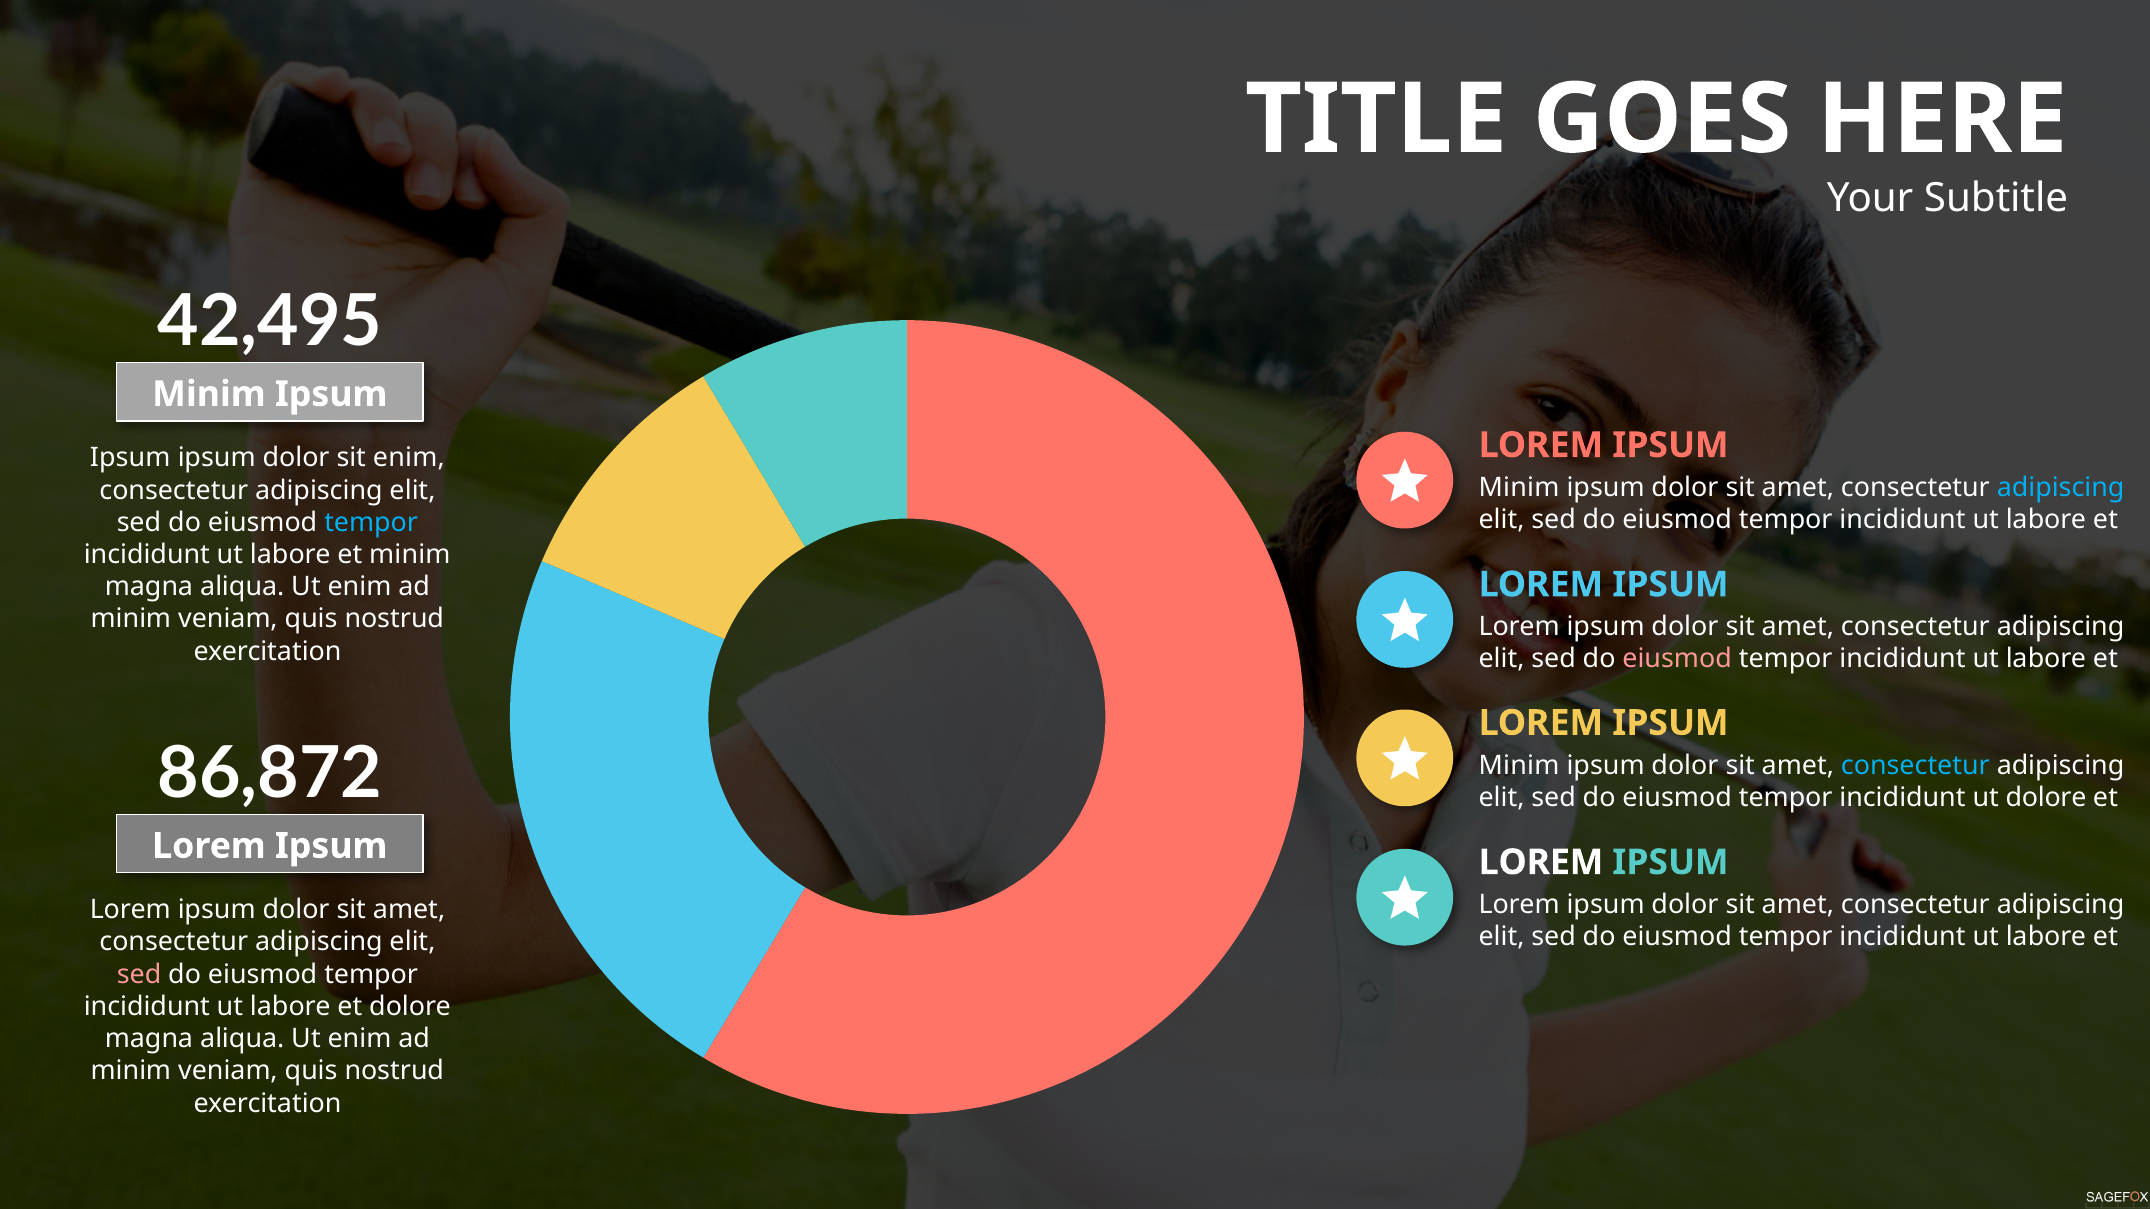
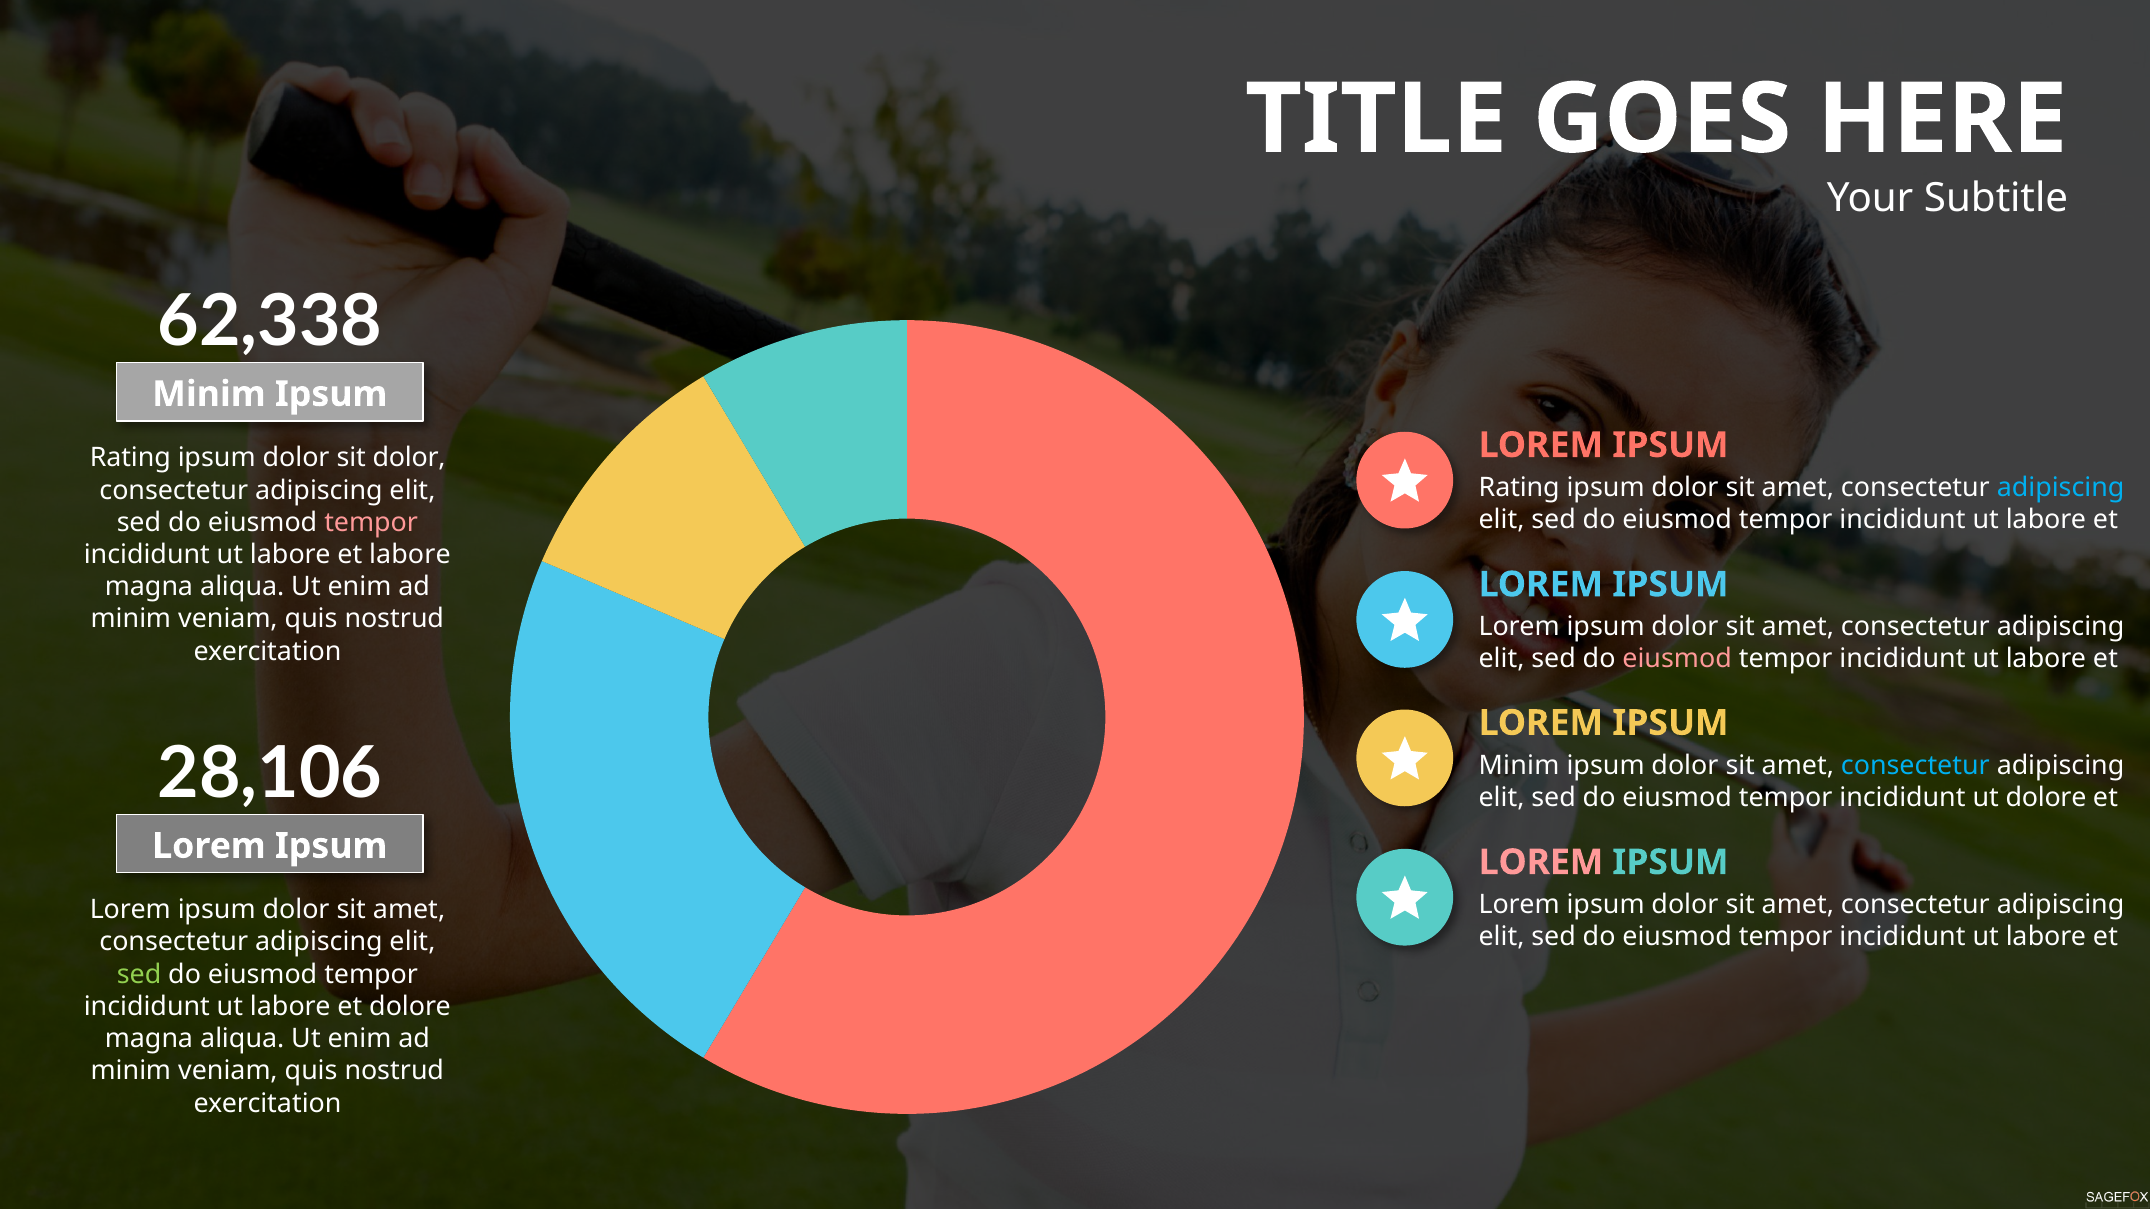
42,495: 42,495 -> 62,338 (270, 322)
Ipsum: Ipsum -> Rating (130, 458)
sit enim: enim -> dolor (409, 458)
Minim: Minim -> Rating (1519, 488)
tempor colour: light blue -> pink (371, 523)
et minim: minim -> labore (410, 555)
86,872: 86,872 -> 28,106 (270, 774)
LOREM colour: white -> pink (1541, 863)
sed colour: pink -> light green (139, 975)
